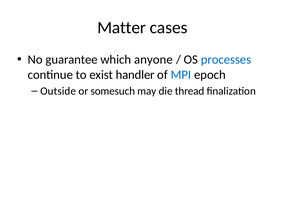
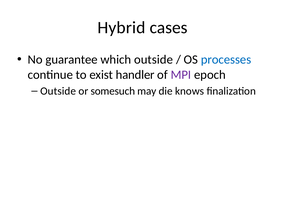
Matter: Matter -> Hybrid (121, 28)
which anyone: anyone -> outside (154, 60)
MPI colour: blue -> purple (181, 75)
thread: thread -> knows (190, 91)
